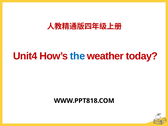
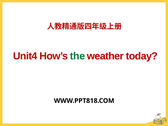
the colour: blue -> green (78, 56)
